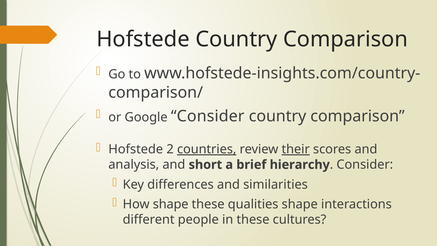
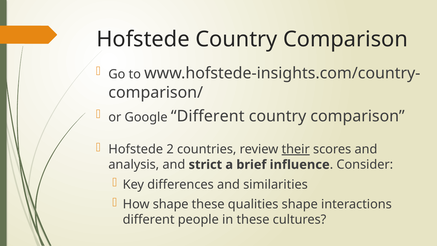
Google Consider: Consider -> Different (208, 116)
countries underline: present -> none (207, 149)
short: short -> strict (205, 165)
hierarchy: hierarchy -> influence (300, 165)
